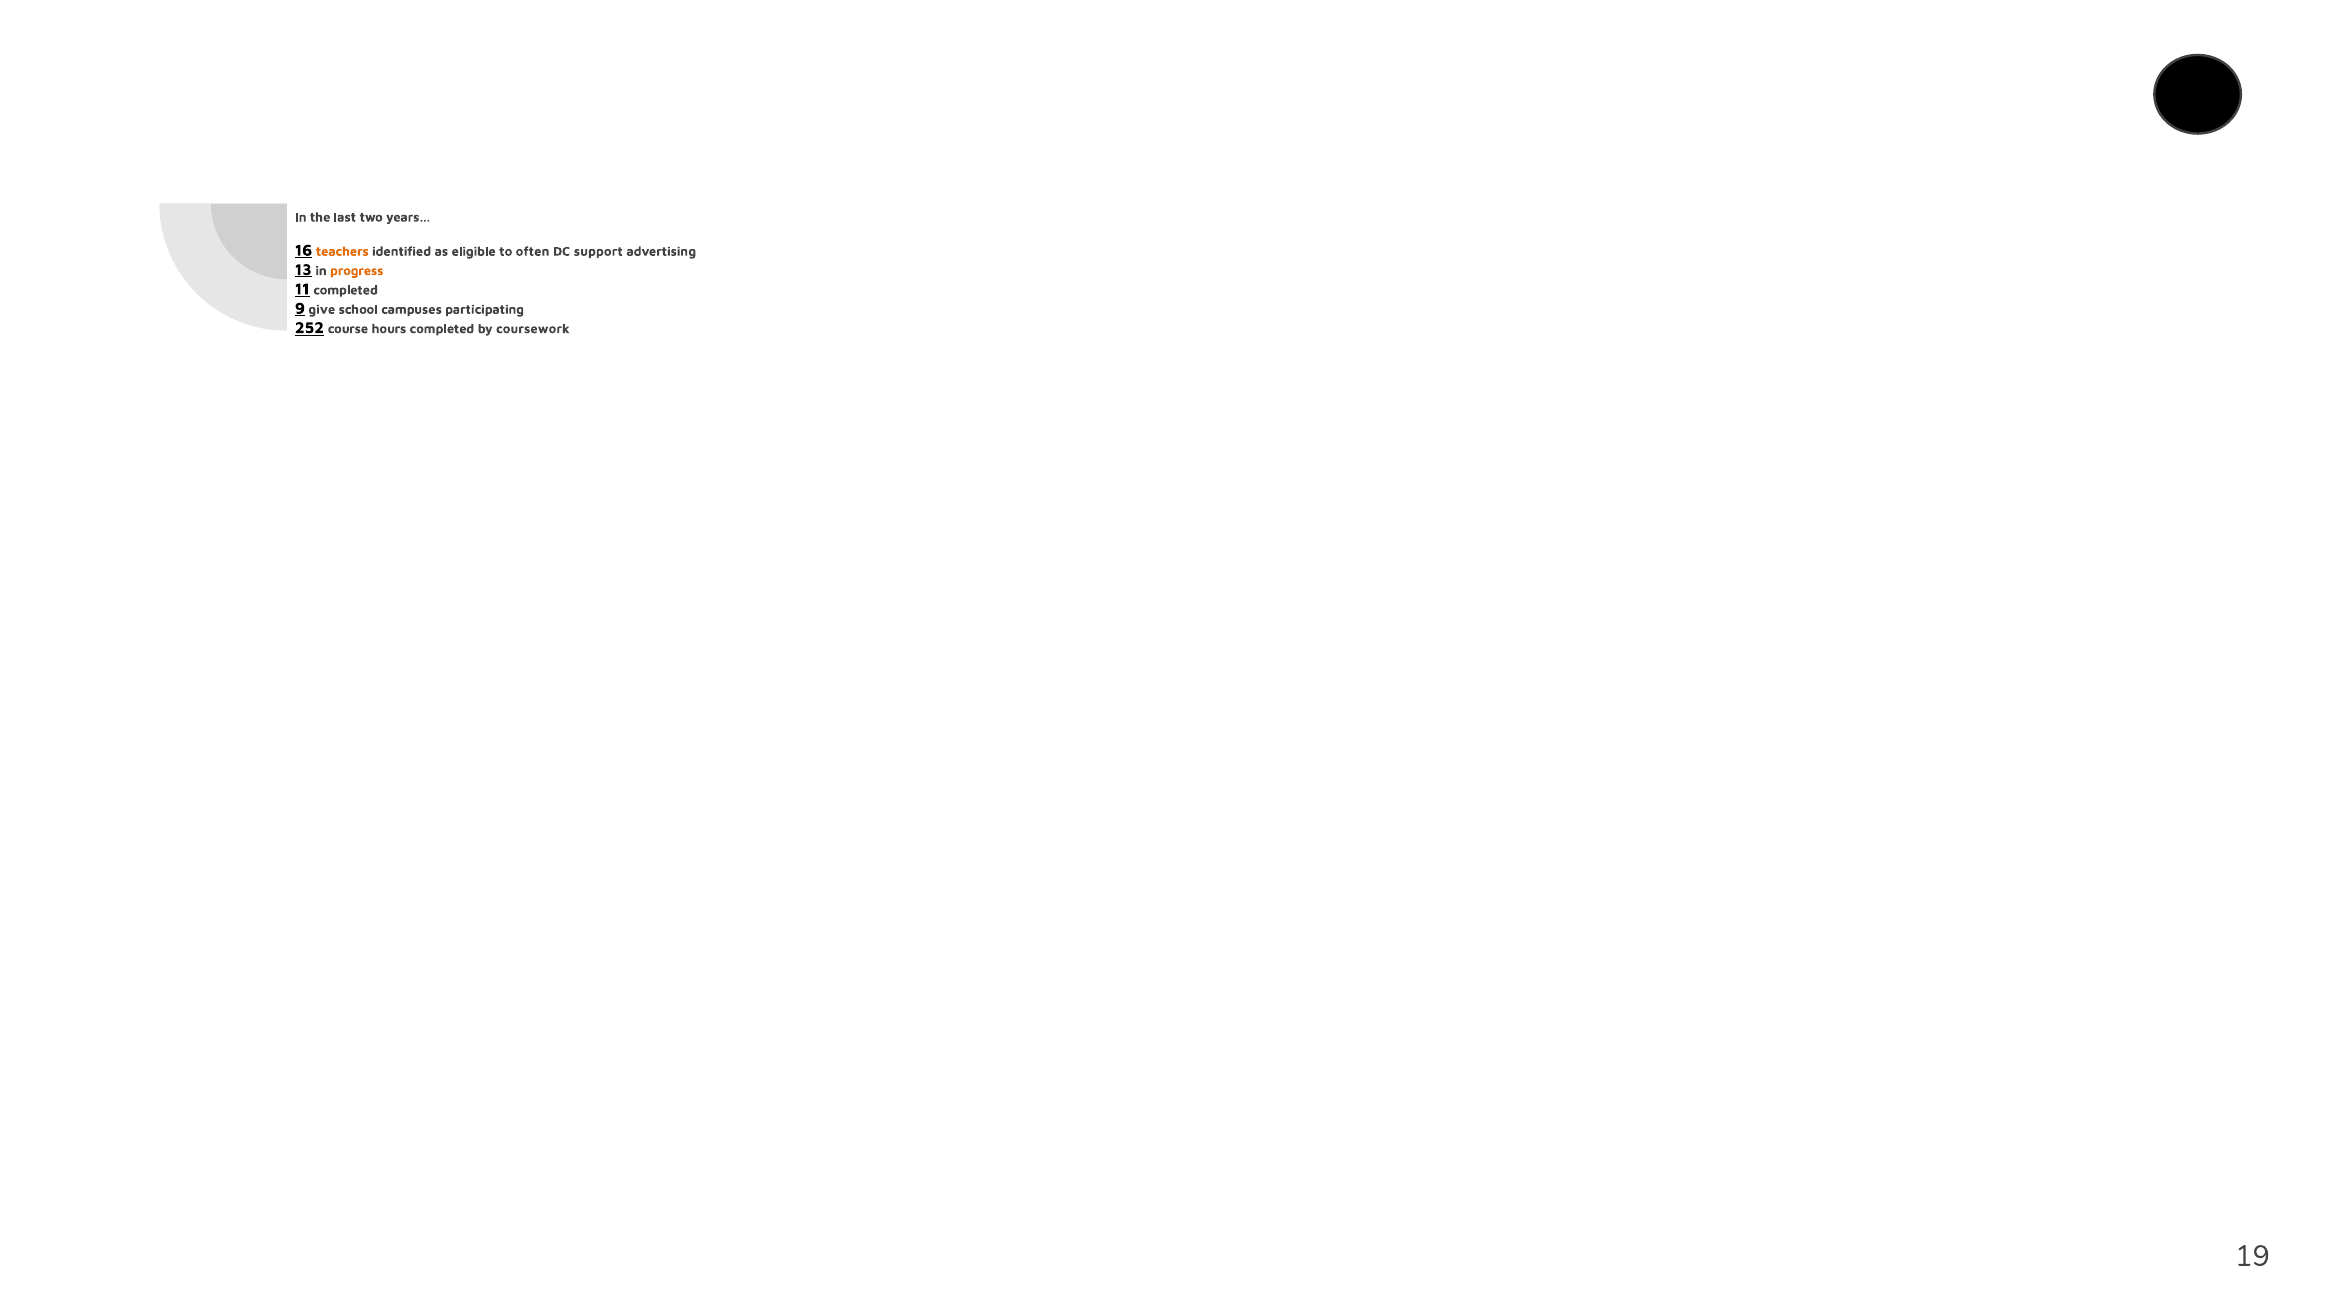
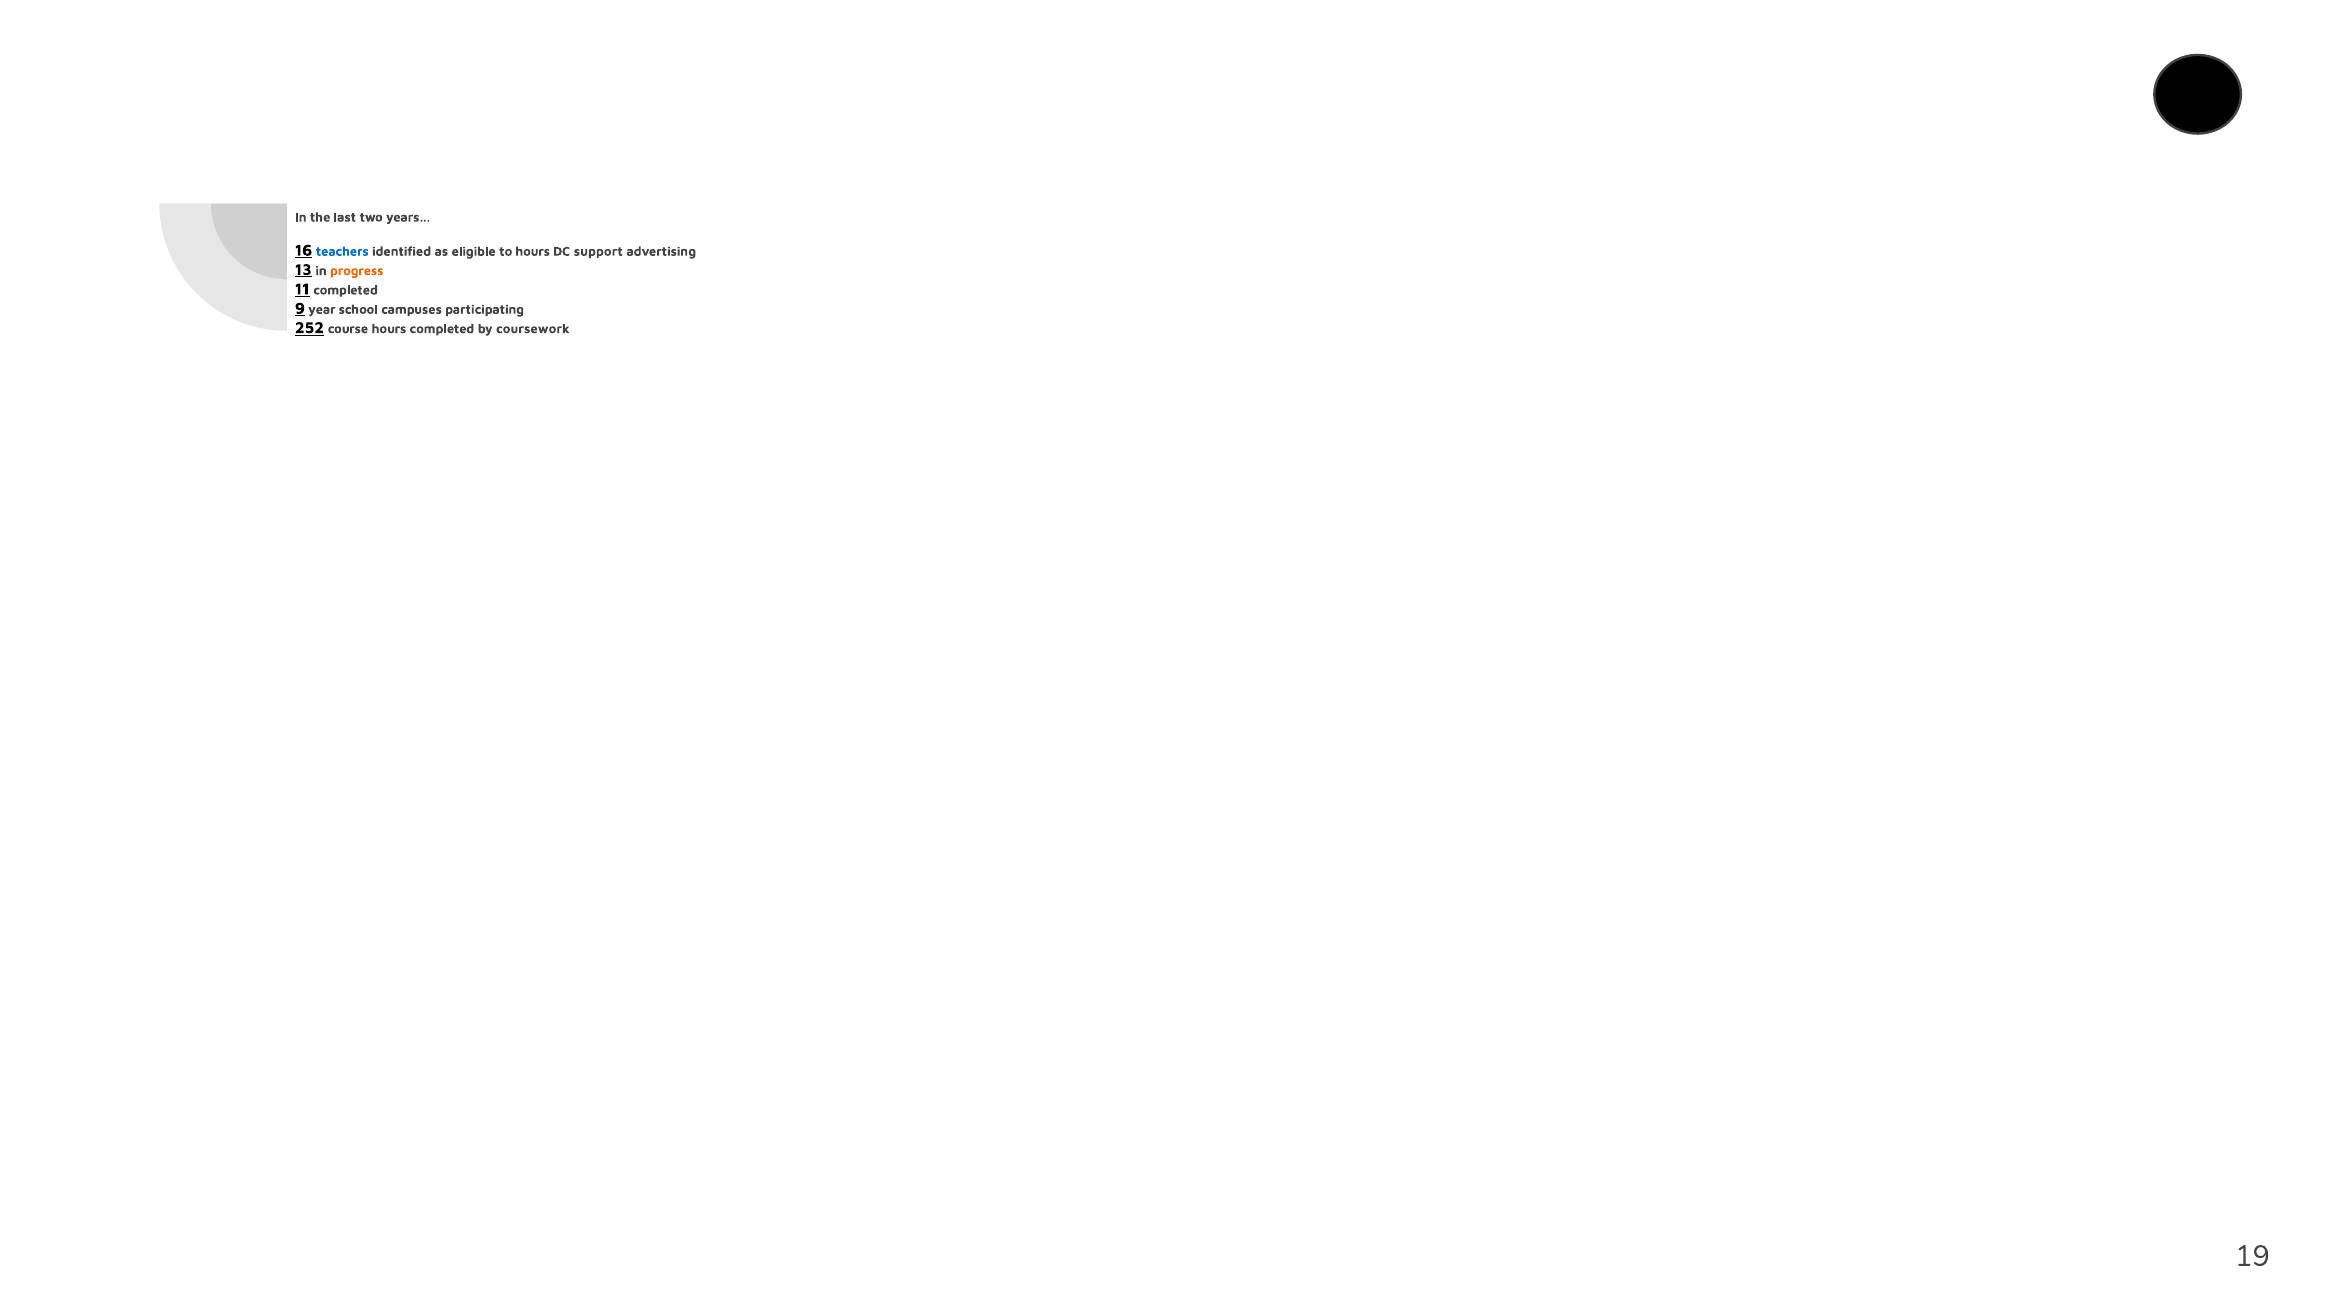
teachers colour: orange -> blue (342, 252)
to often: often -> hours (533, 252)
give: give -> year (322, 310)
